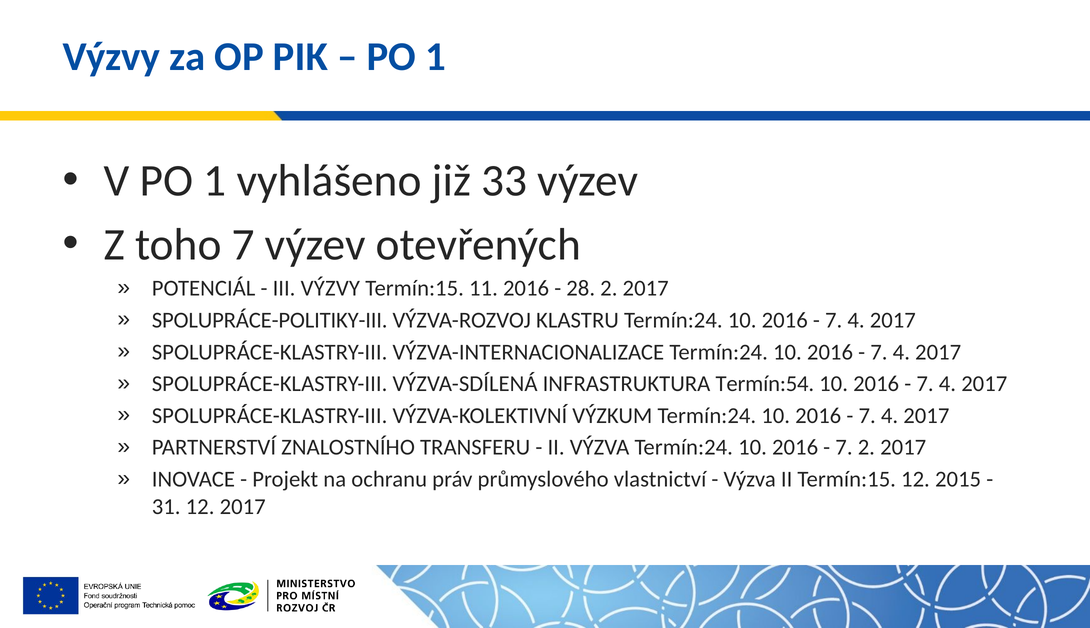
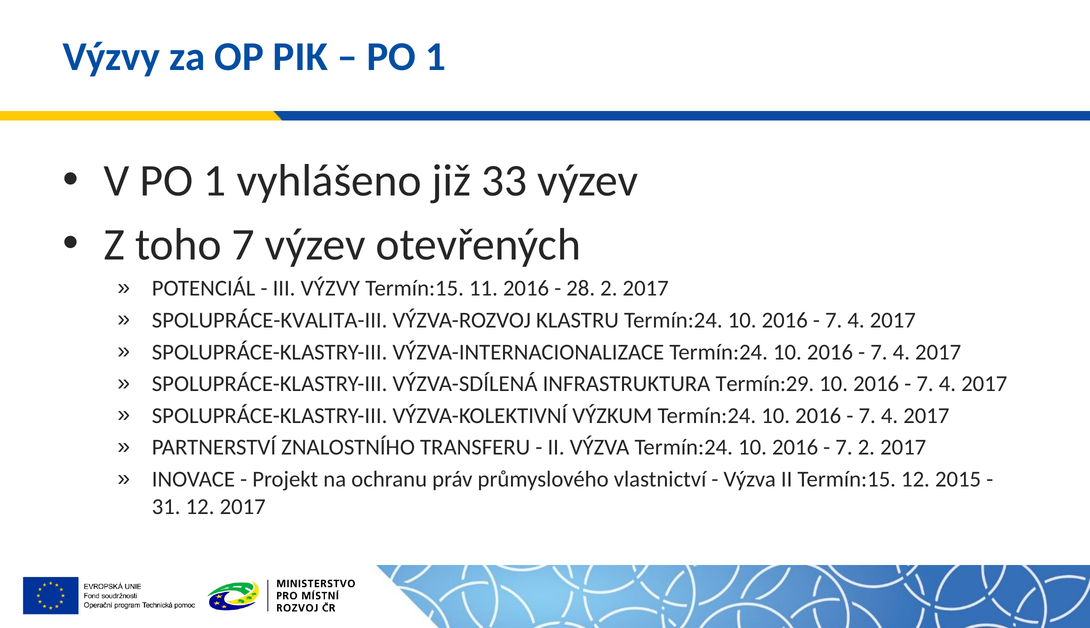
SPOLUPRÁCE-POLITIKY-III: SPOLUPRÁCE-POLITIKY-III -> SPOLUPRÁCE-KVALITA-III (270, 320)
Termín:54: Termín:54 -> Termín:29 (765, 384)
